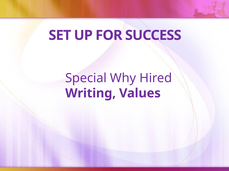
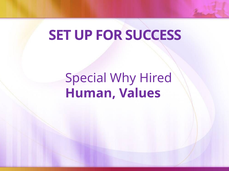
Writing: Writing -> Human (90, 94)
